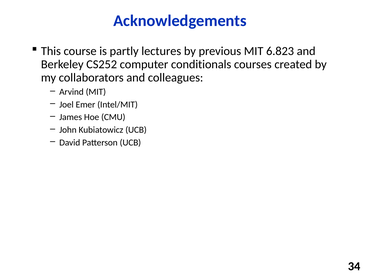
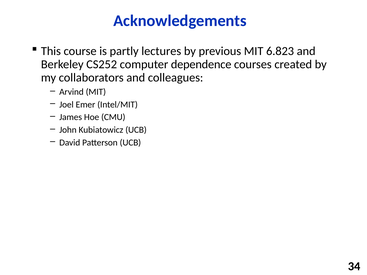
conditionals: conditionals -> dependence (201, 64)
